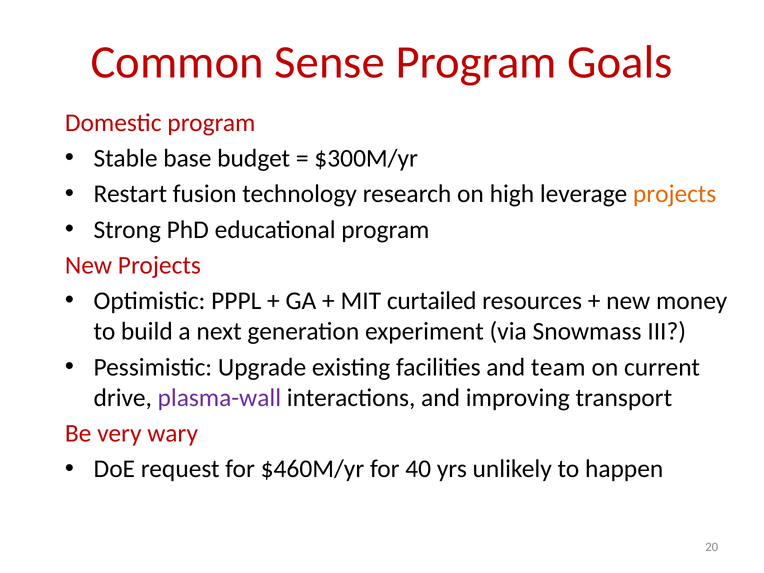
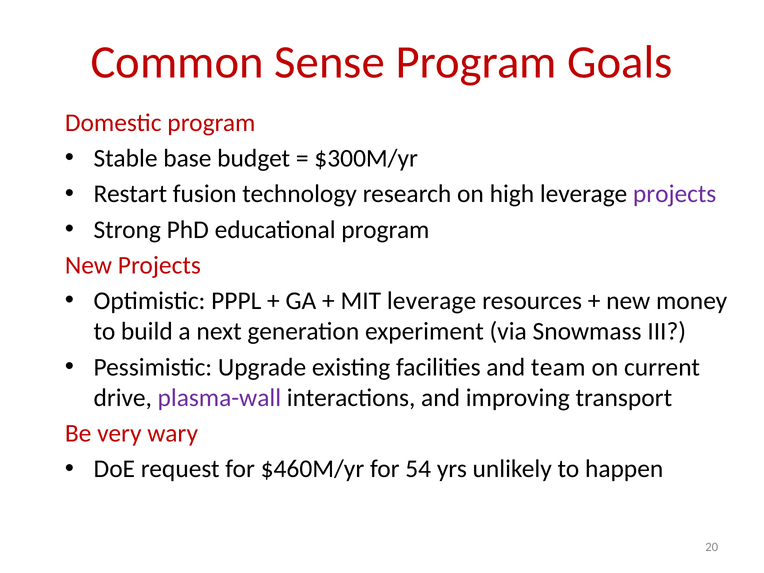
projects colour: orange -> purple (675, 194)
MIT curtailed: curtailed -> leverage (432, 301)
40: 40 -> 54 (418, 469)
